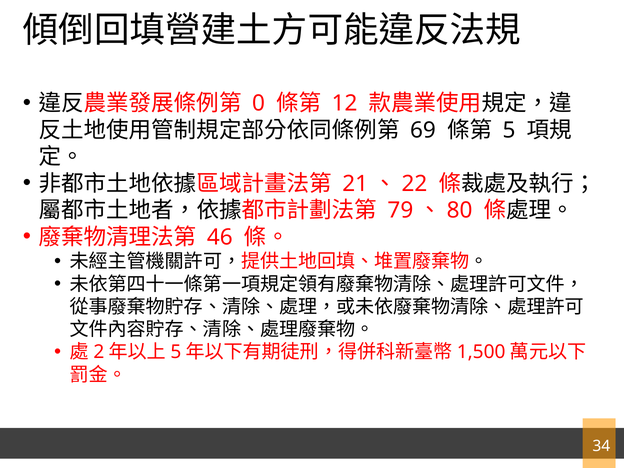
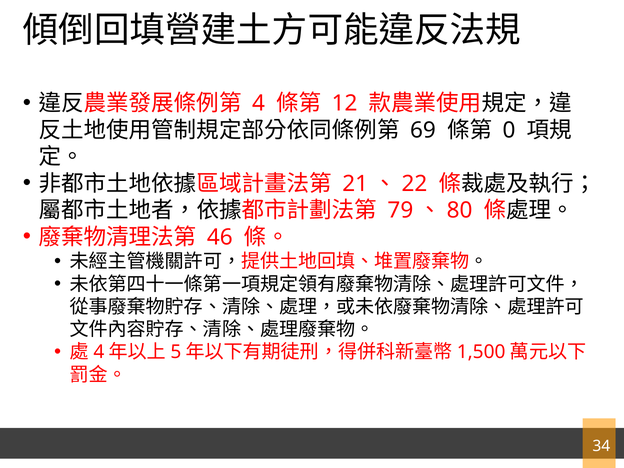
0: 0 -> 4 (259, 103)
5: 5 -> 0 (509, 130)
2: 2 -> 4 (99, 352)
